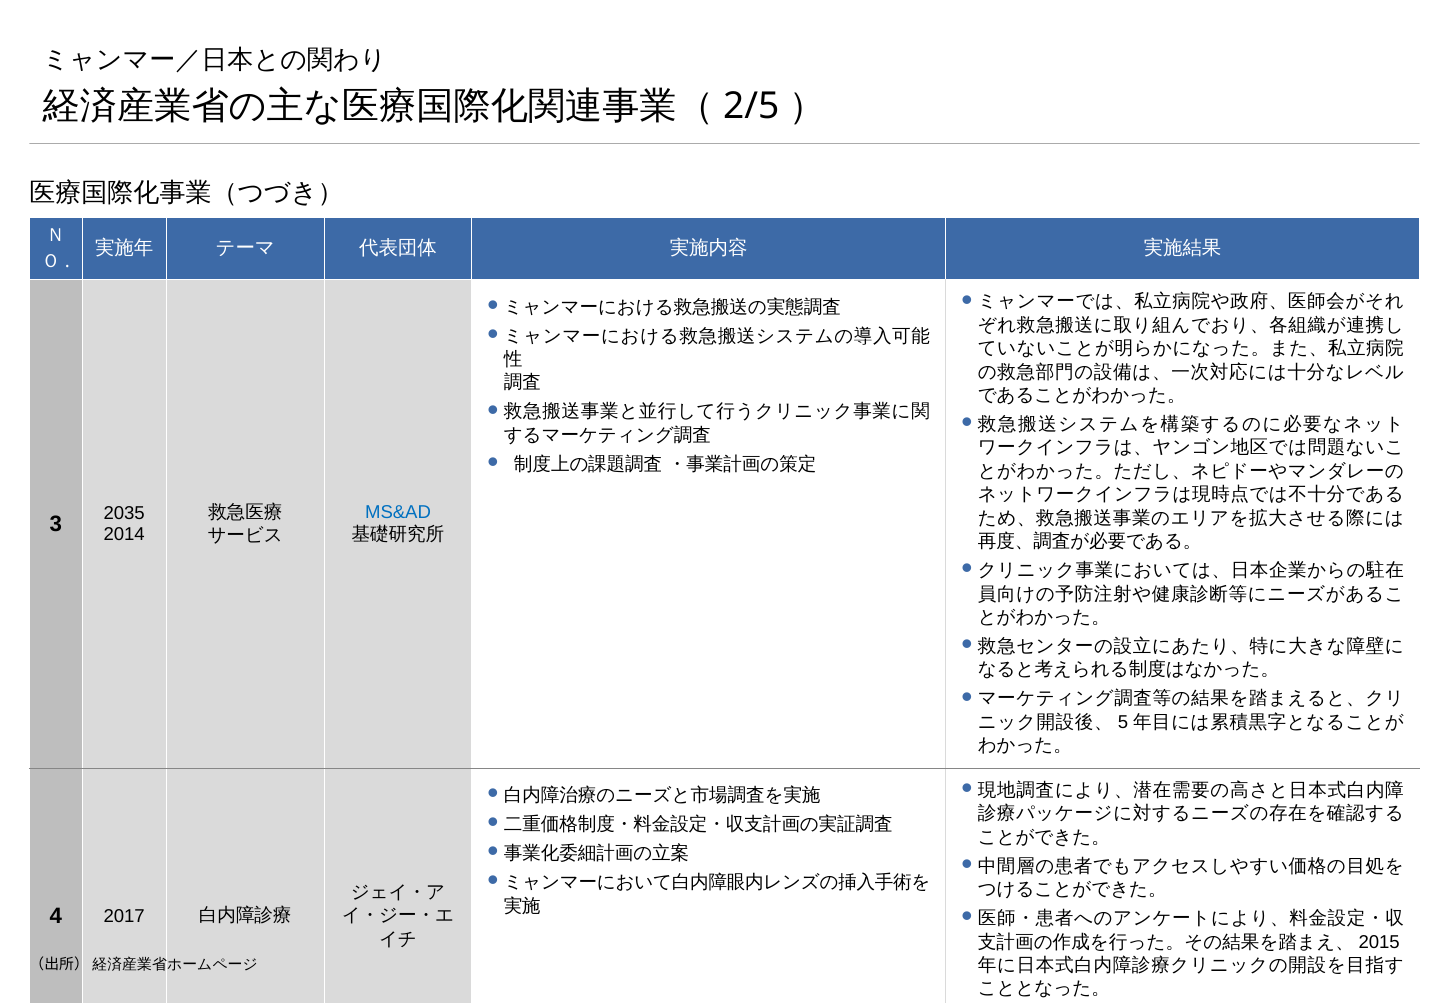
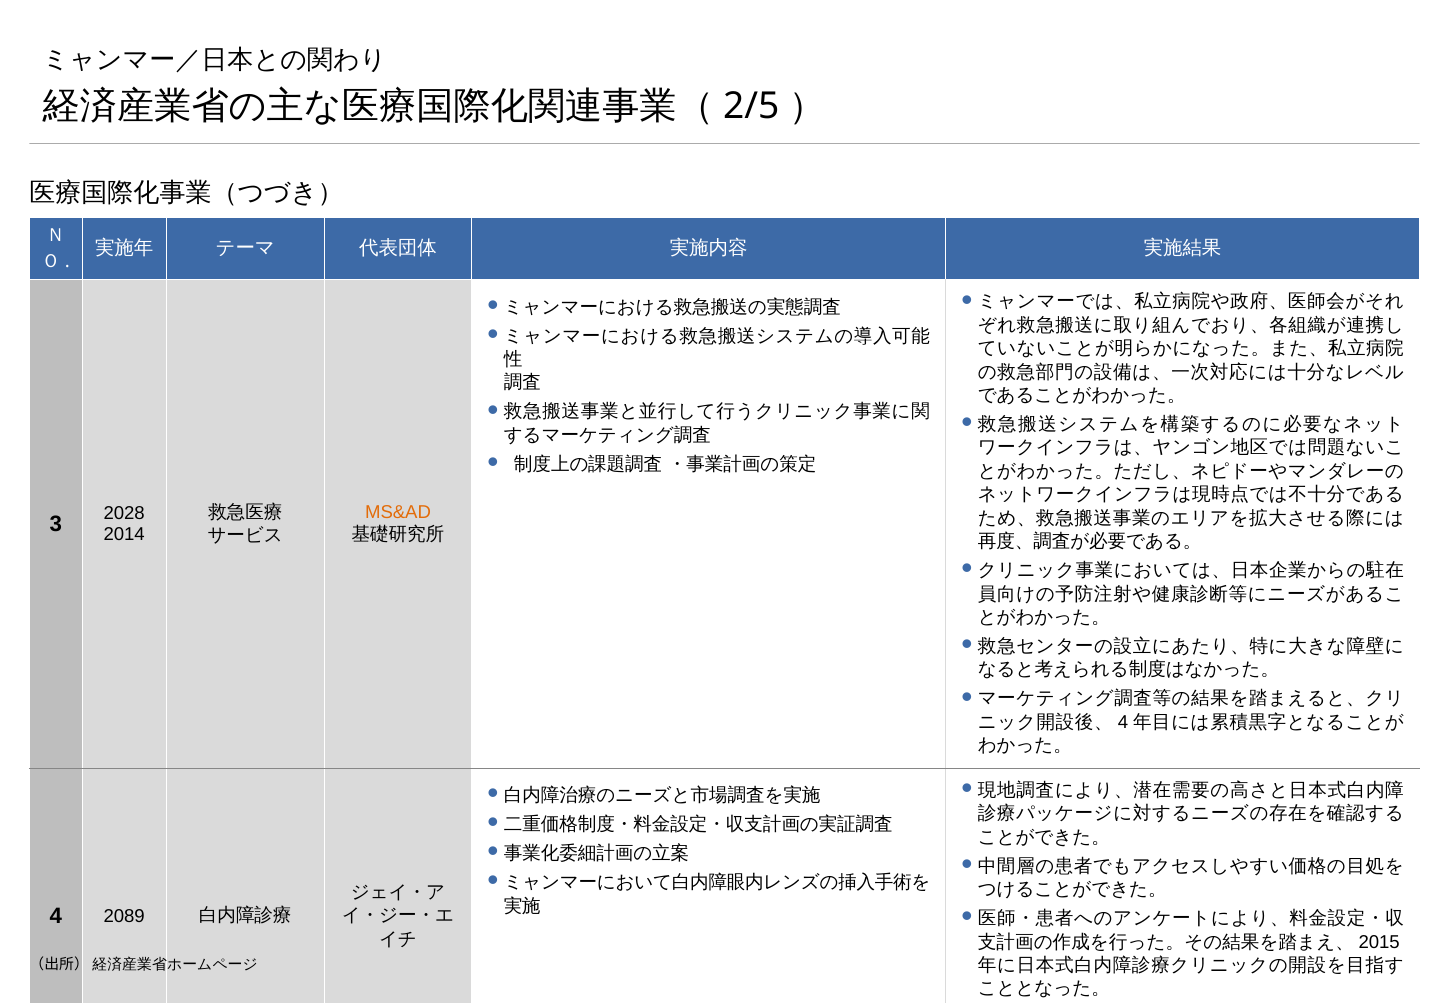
MS&AD colour: blue -> orange (398, 512)
2035: 2035 -> 2028 (124, 514)
5: 5 -> 4 (1123, 722)
2017: 2017 -> 2089 (124, 916)
